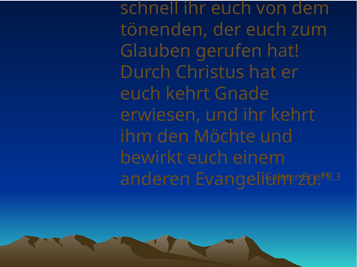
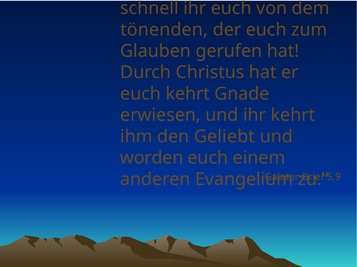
Möchte: Möchte -> Geliebt (224, 137)
bewirkt: bewirkt -> worden (152, 158)
8,3: 8,3 -> 5,9 (334, 177)
